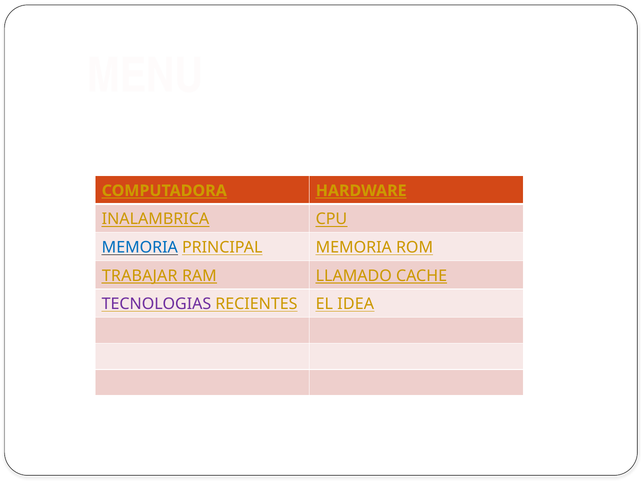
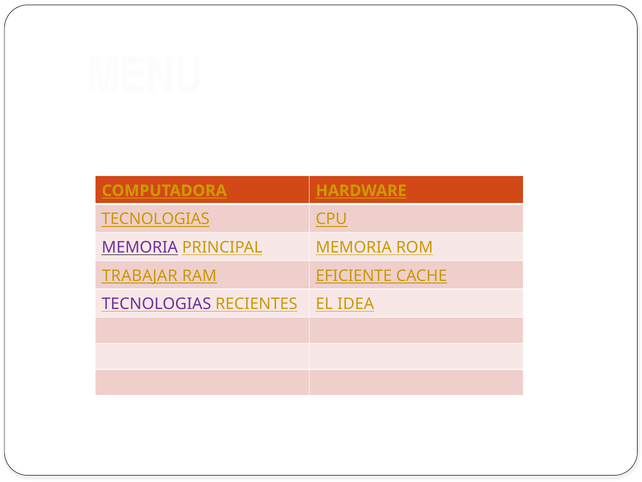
INALAMBRICA: INALAMBRICA -> TECNOLOGIAS (156, 219)
MEMORIA colour: blue -> purple (140, 247)
LLAMADO: LLAMADO -> EFICIENTE (354, 275)
